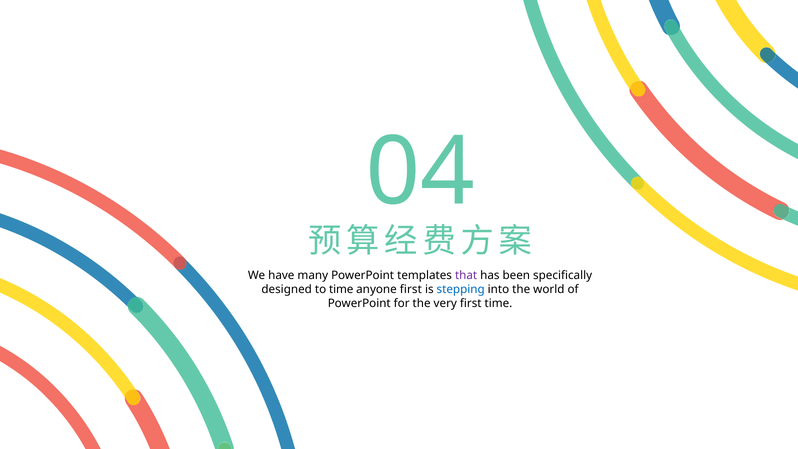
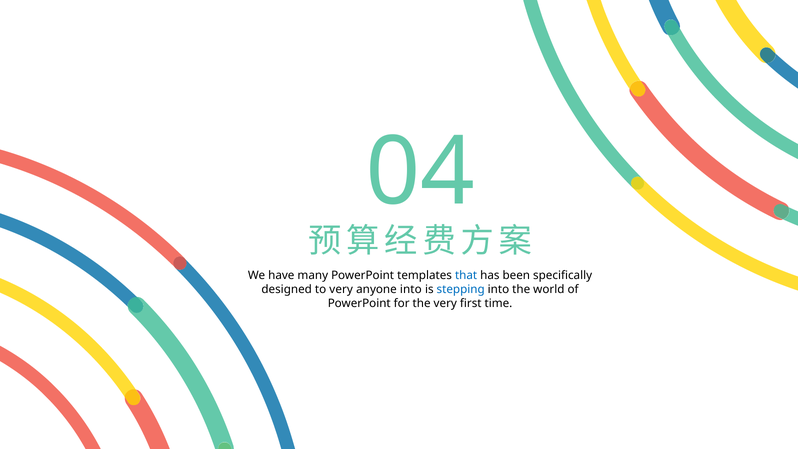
that colour: purple -> blue (466, 275)
to time: time -> very (341, 289)
anyone first: first -> into (411, 289)
